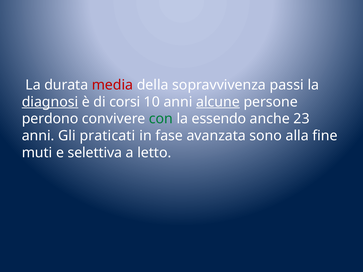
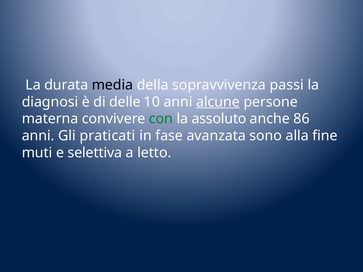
media colour: red -> black (112, 85)
diagnosi underline: present -> none (50, 102)
corsi: corsi -> delle (125, 102)
perdono: perdono -> materna (50, 119)
essendo: essendo -> assoluto (219, 119)
23: 23 -> 86 (302, 119)
